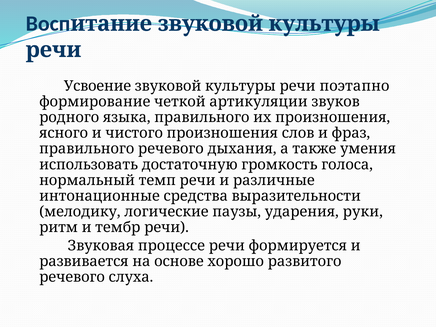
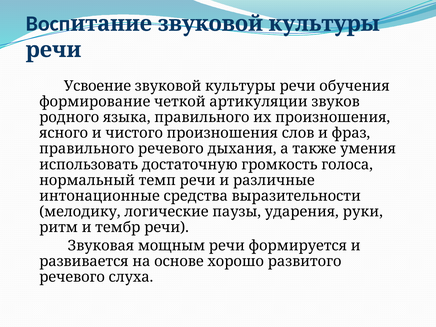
поэтапно: поэтапно -> обучения (355, 86)
процессе: процессе -> мощным (172, 246)
